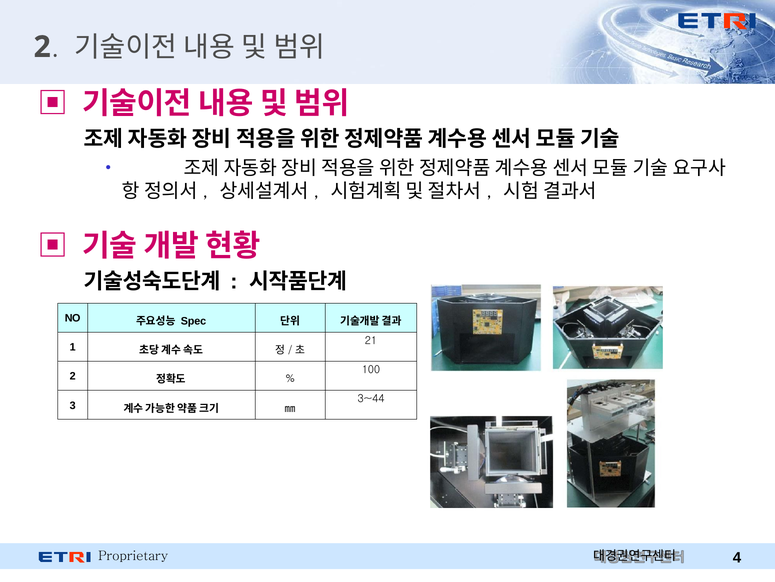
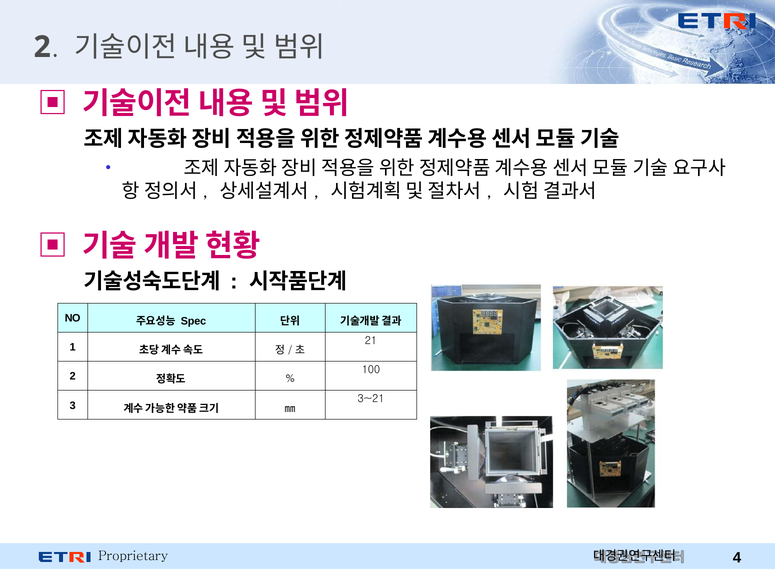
3~44: 3~44 -> 3~21 (371, 398)
